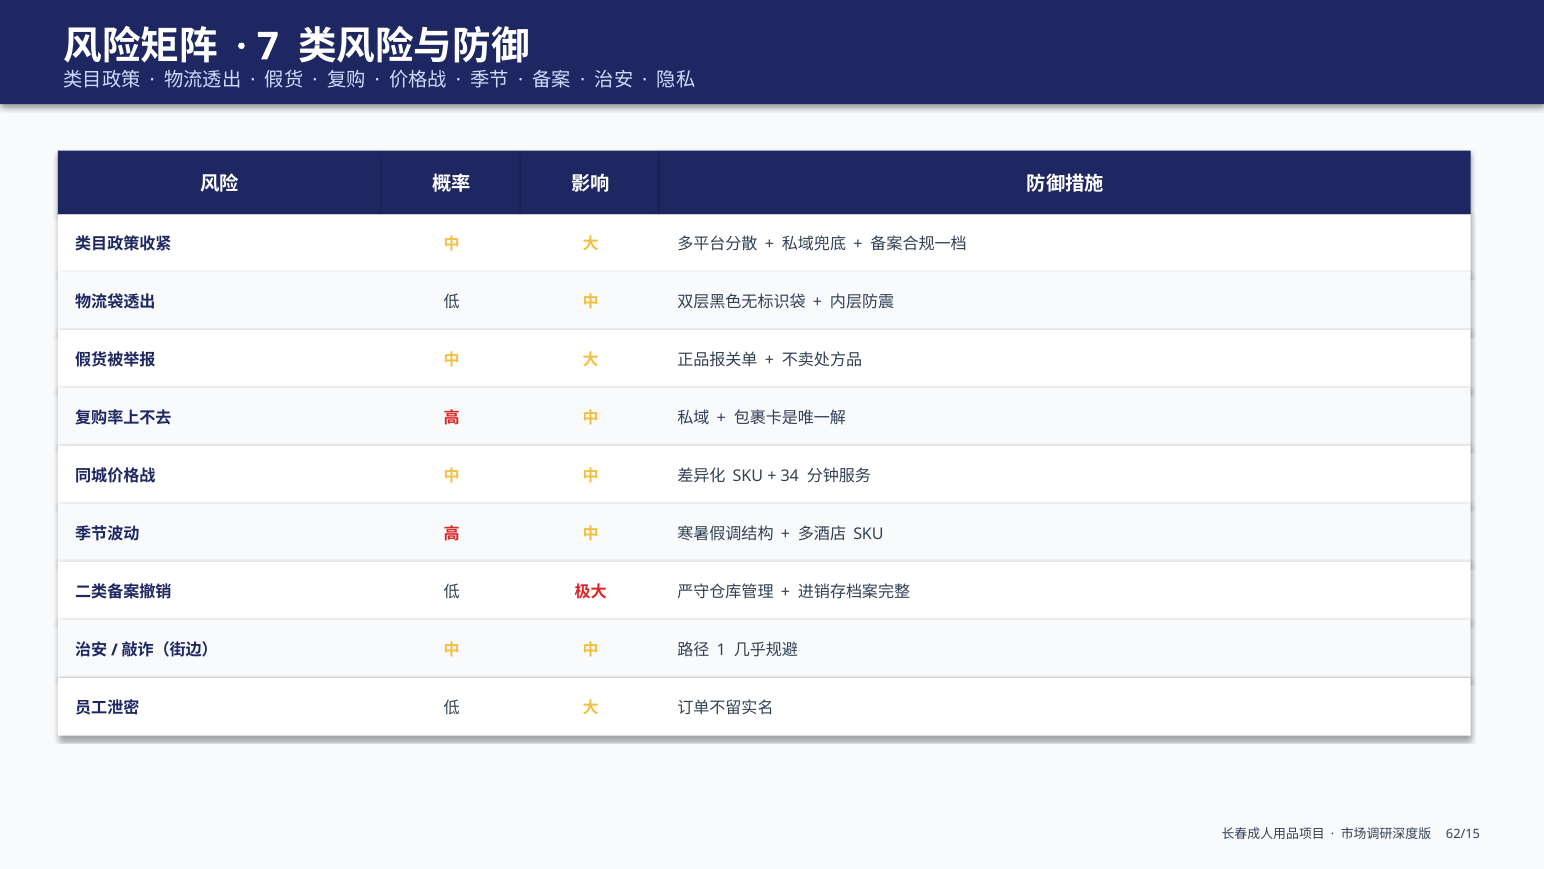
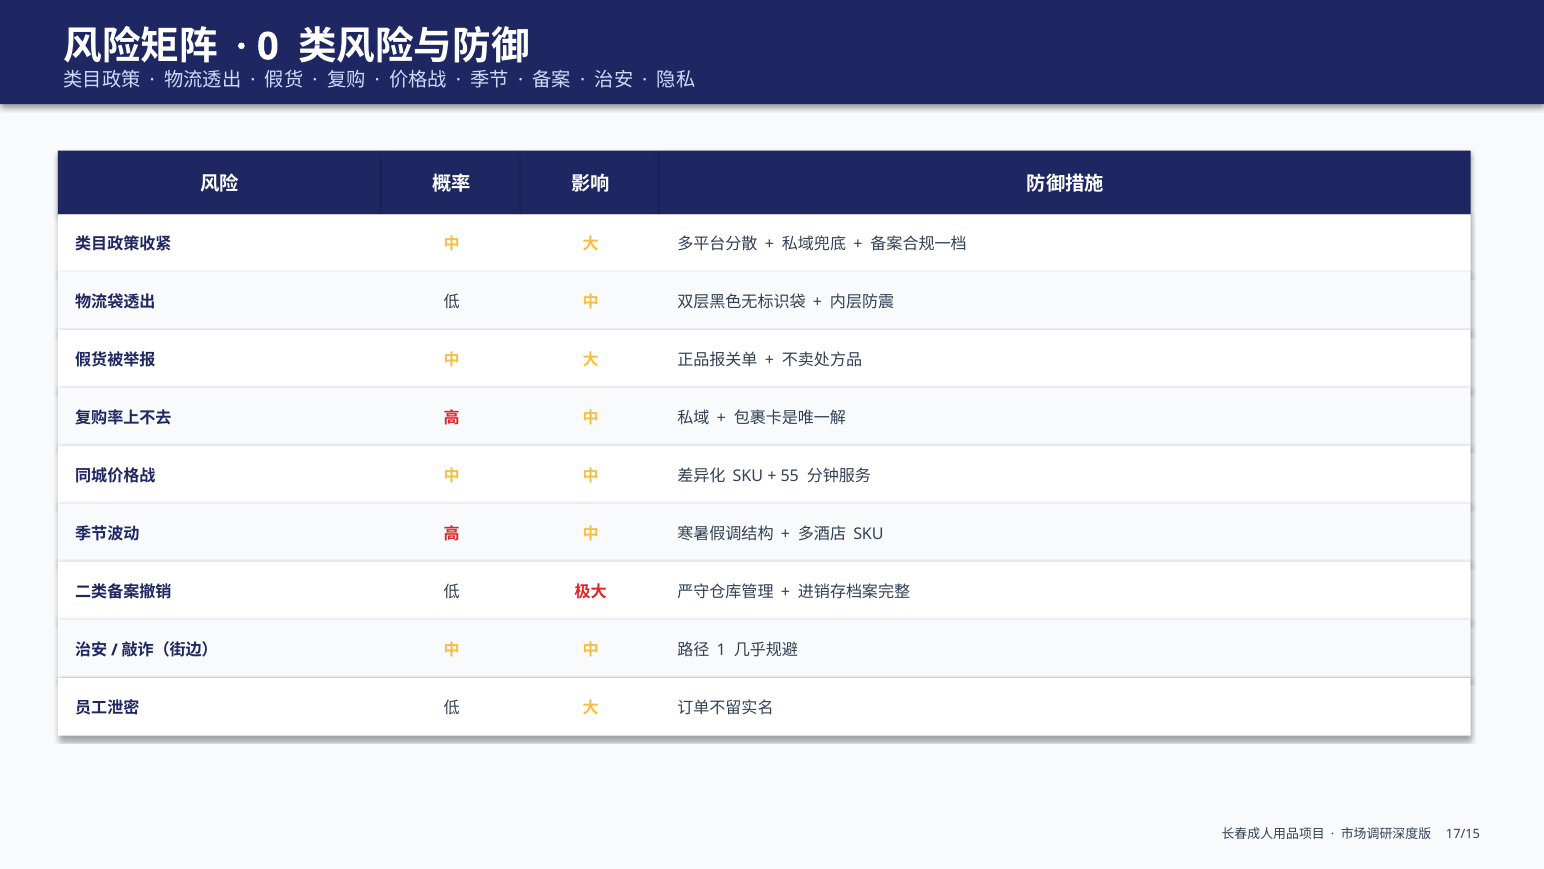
7: 7 -> 0 (268, 47)
34: 34 -> 55 (790, 476)
62/15: 62/15 -> 17/15 (1463, 834)
